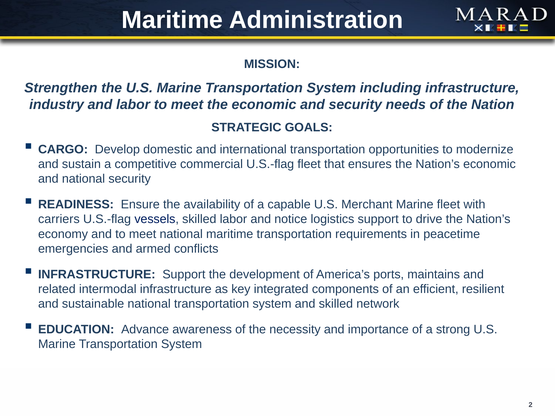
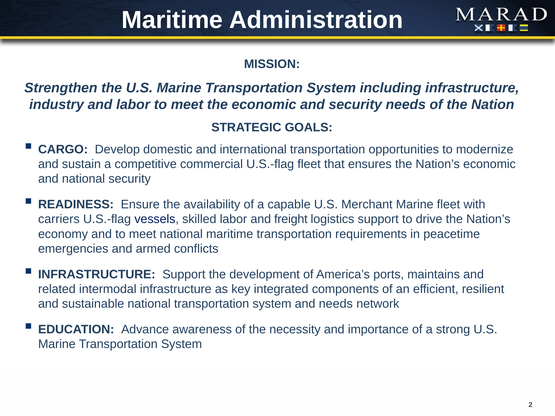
notice: notice -> freight (291, 219)
and skilled: skilled -> needs (336, 304)
